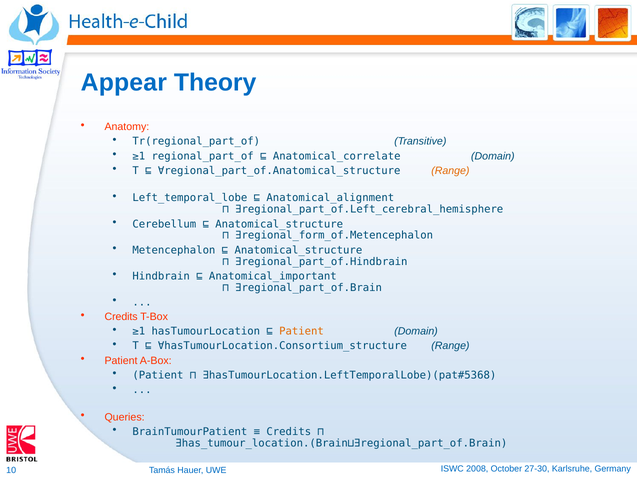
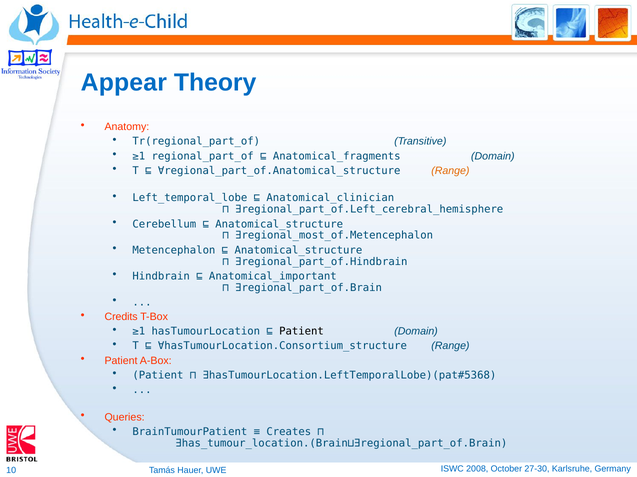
Anatomical_correlate: Anatomical_correlate -> Anatomical_fragments (337, 156)
Anatomical_alignment: Anatomical_alignment -> Anatomical_clinician (330, 198)
∃regional_form_of.Metencephalon: ∃regional_form_of.Metencephalon -> ∃regional_most_of.Metencephalon (334, 236)
Patient colour: orange -> black (302, 332)
Credits: Credits -> Creates (289, 432)
